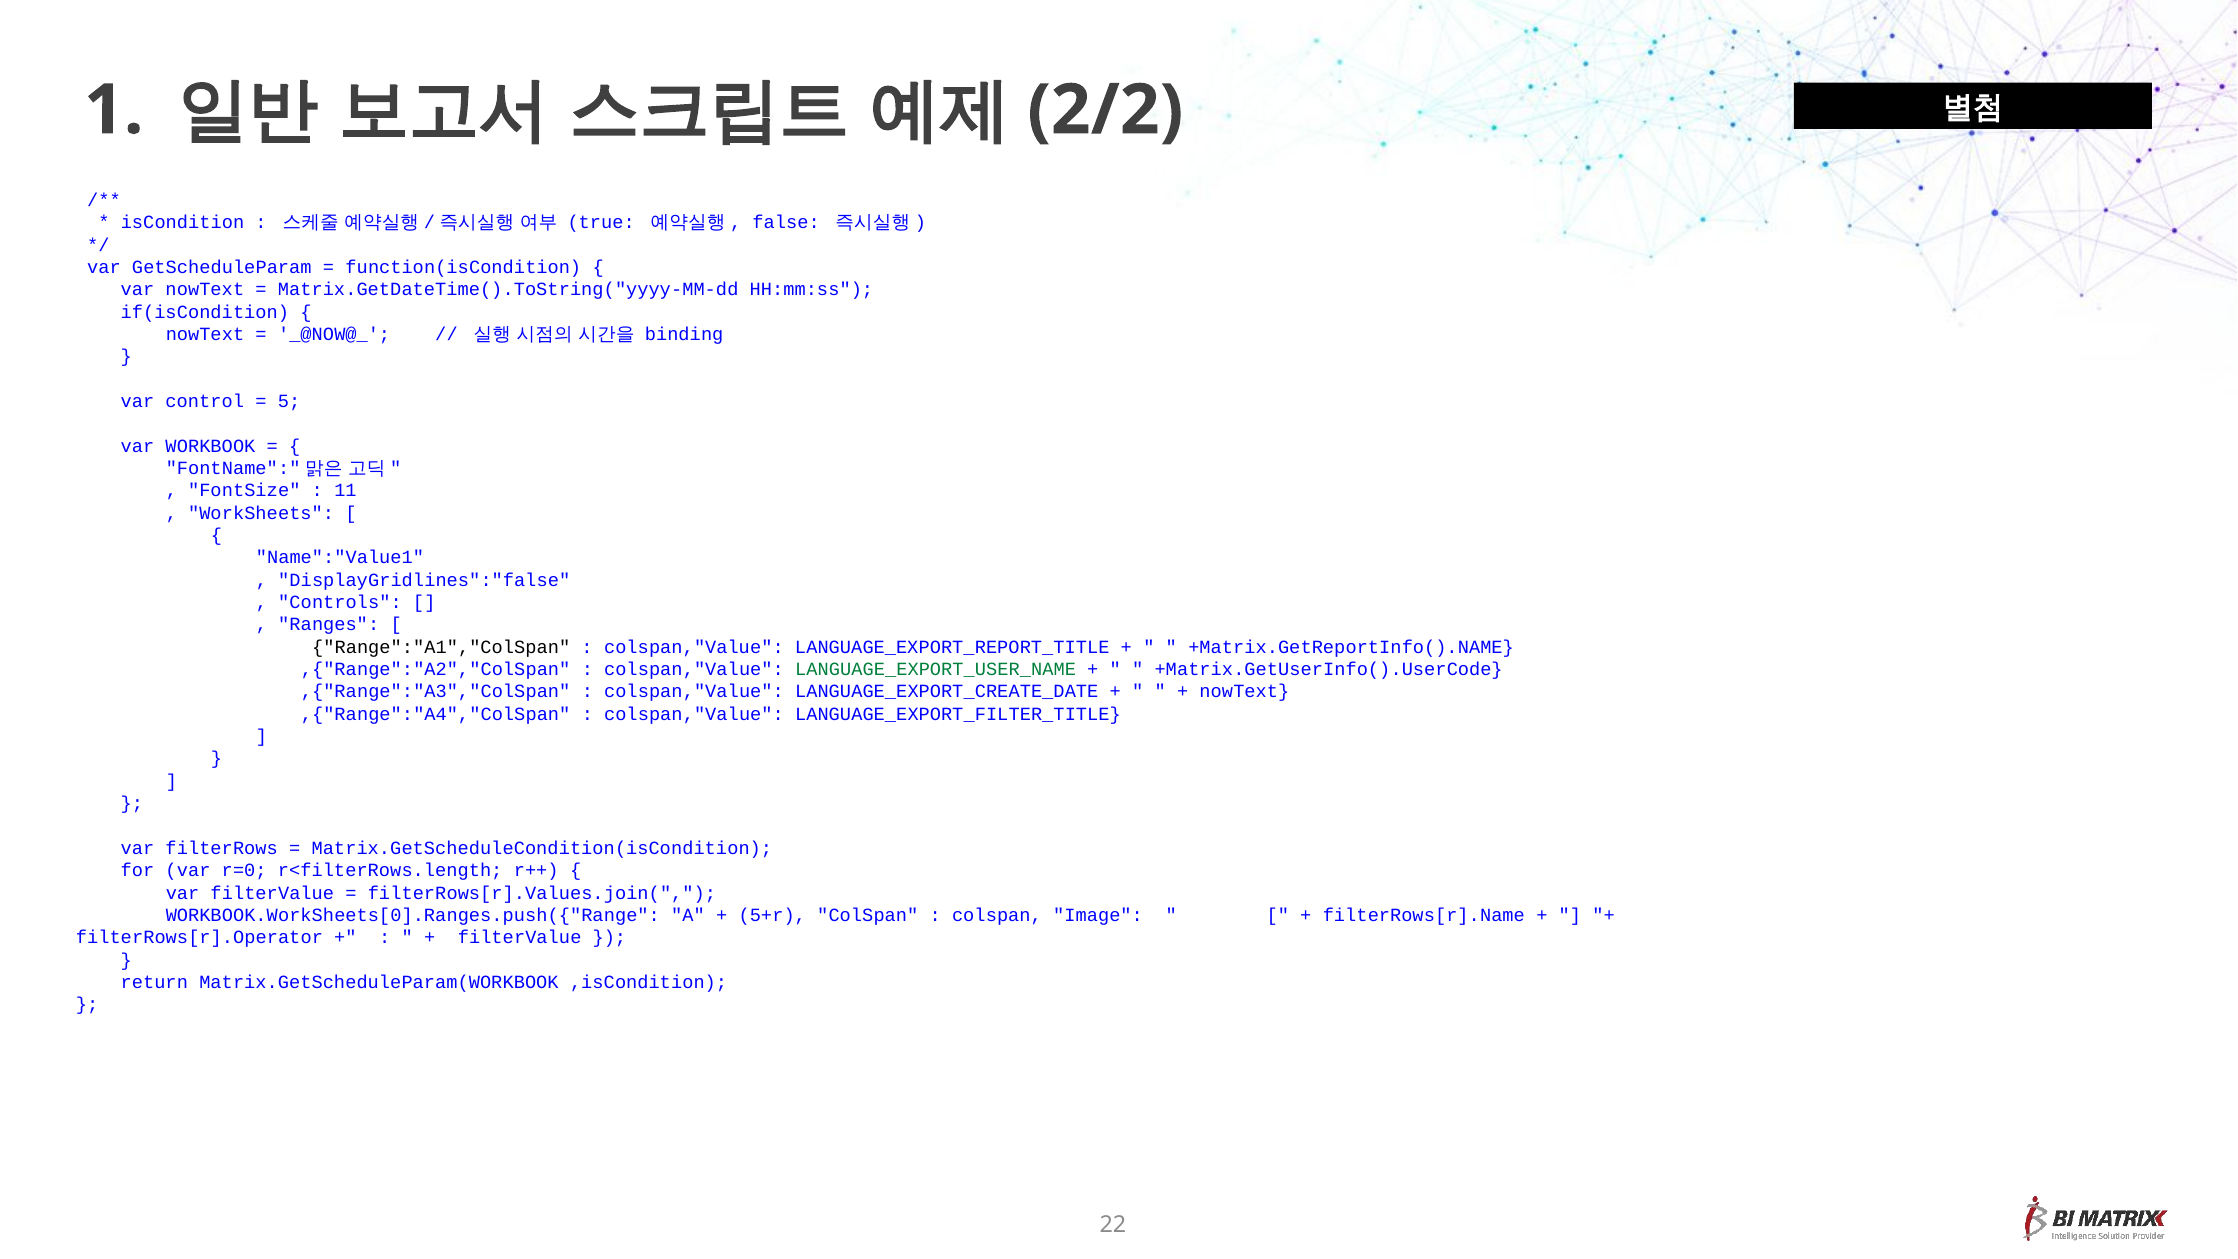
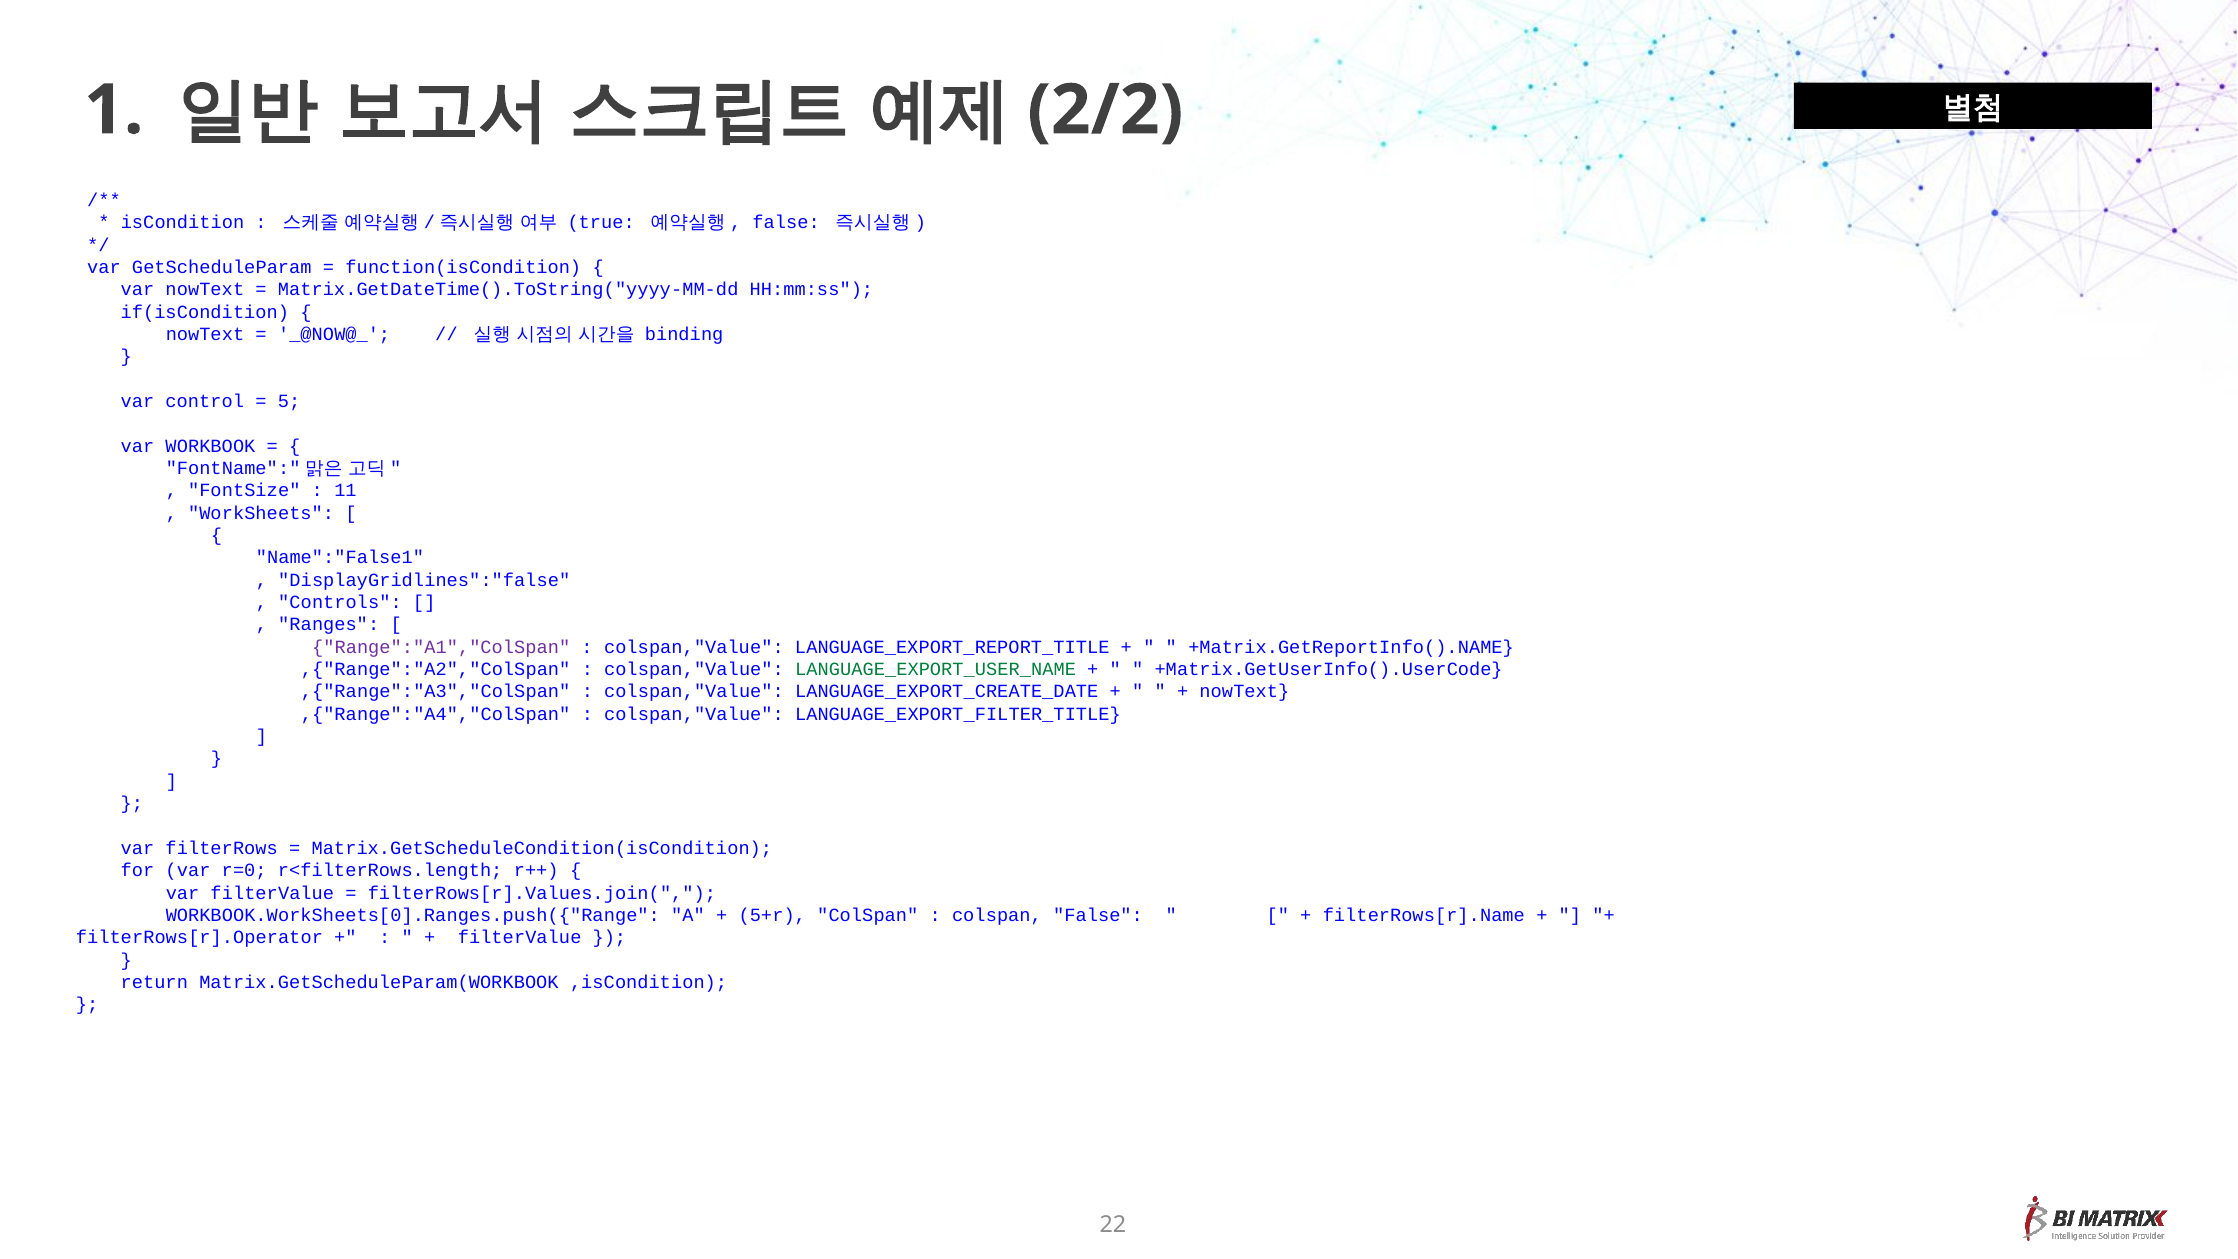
Name":"Value1: Name":"Value1 -> Name":"False1 (340, 558)
Range":"A1","ColSpan colour: black -> purple (441, 647)
colspan Image: Image -> False (1098, 915)
